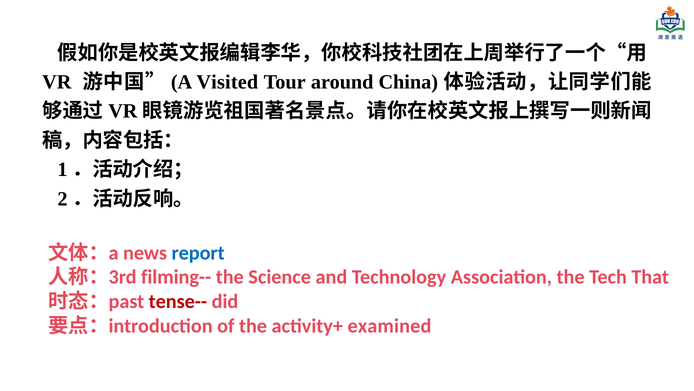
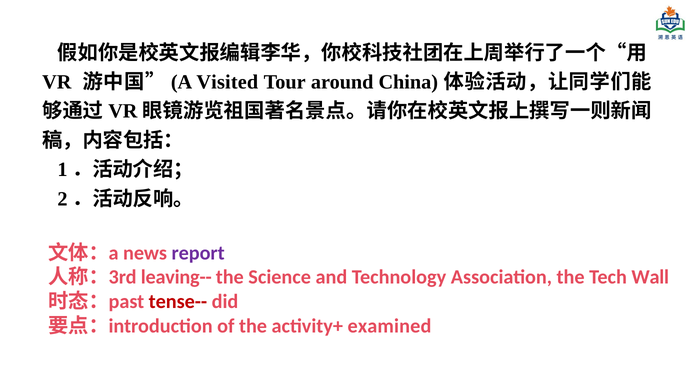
report colour: blue -> purple (198, 253)
filming--: filming-- -> leaving-- (176, 277)
That: That -> Wall (650, 277)
